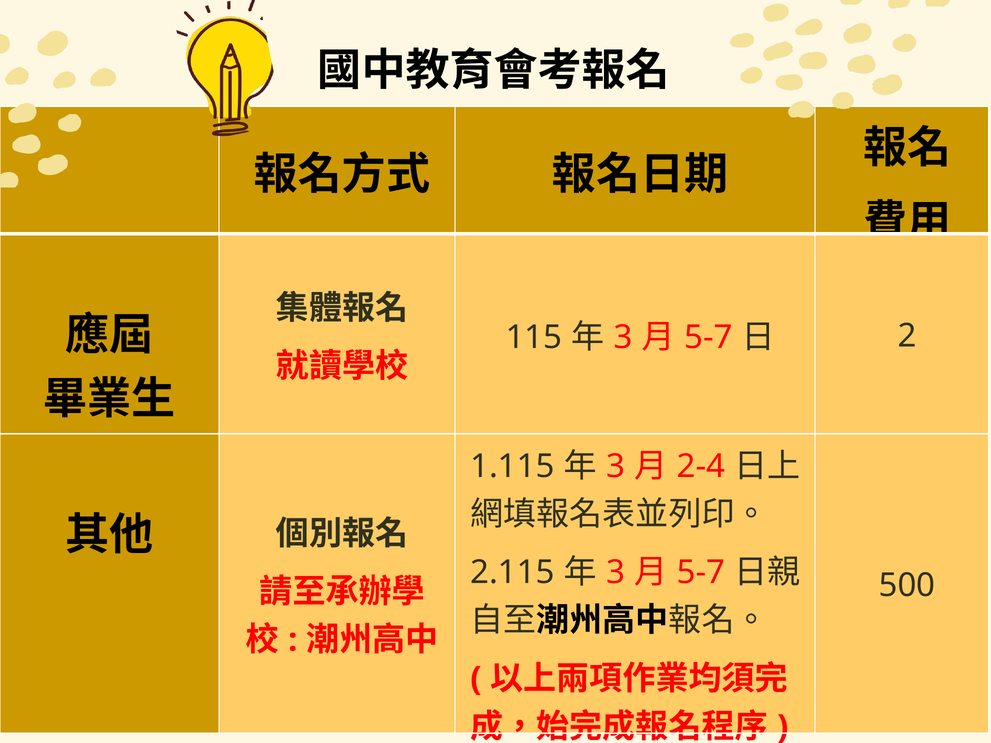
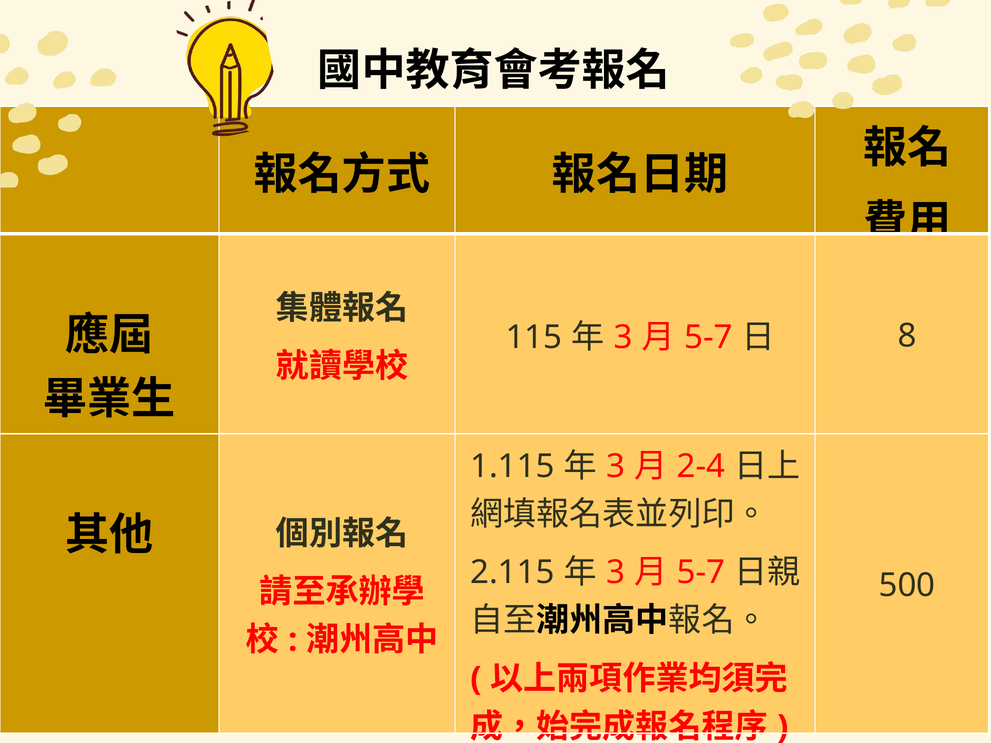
2: 2 -> 8 (907, 336)
